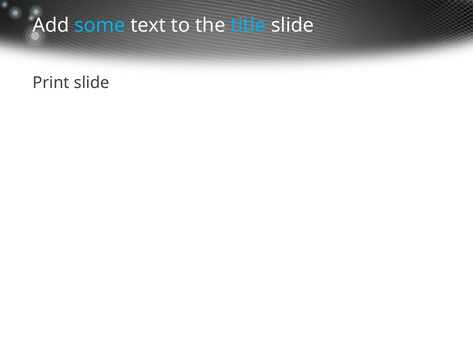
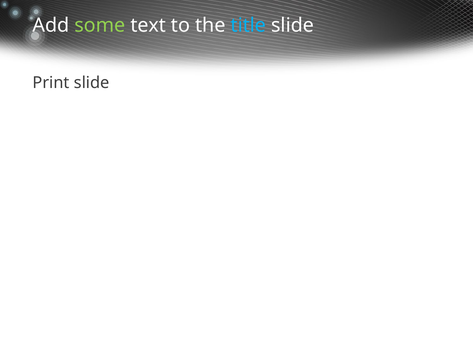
some colour: light blue -> light green (100, 25)
